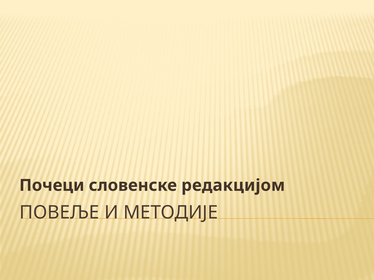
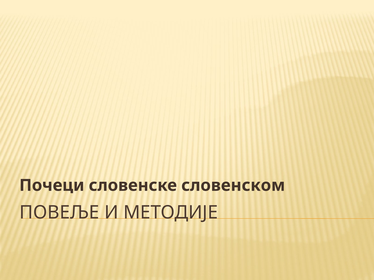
редакцијом: редакцијом -> словенском (233, 186)
